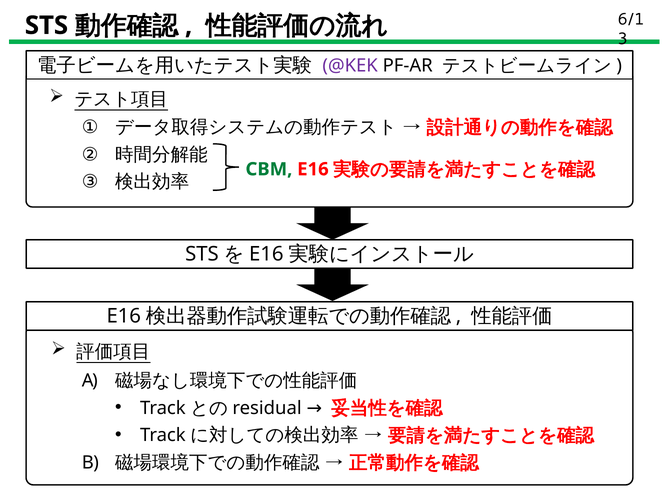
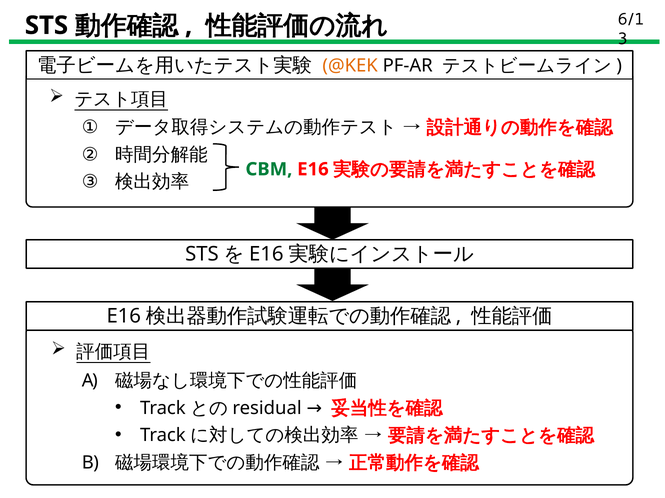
@KEK colour: purple -> orange (350, 66)
